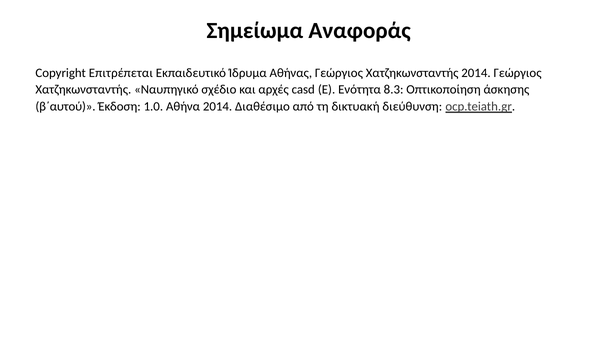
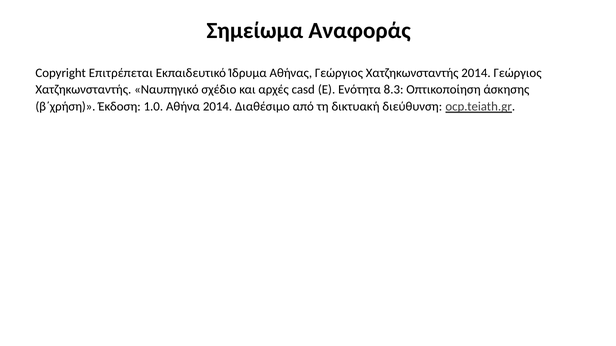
β΄αυτού: β΄αυτού -> β΄χρήση (65, 107)
